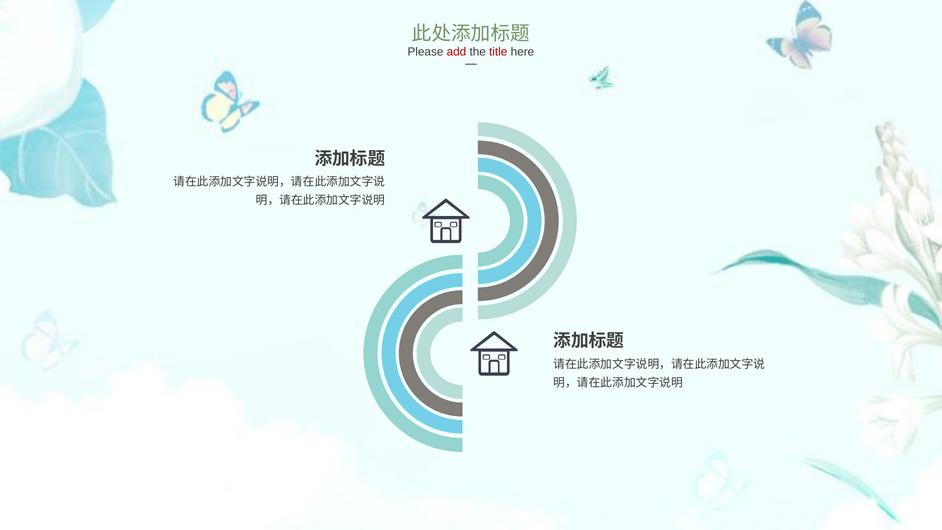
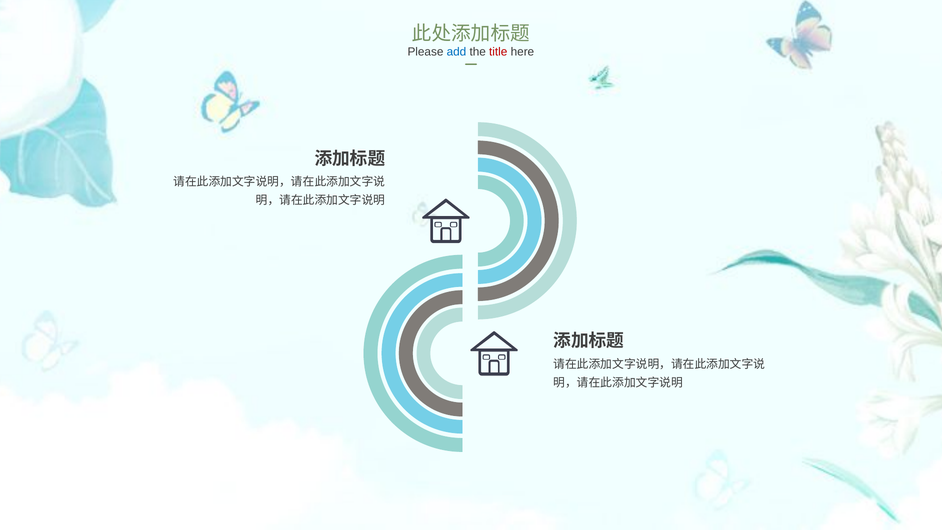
add colour: red -> blue (456, 52)
